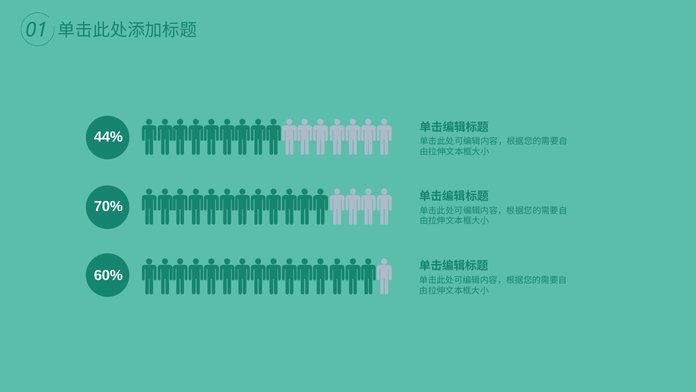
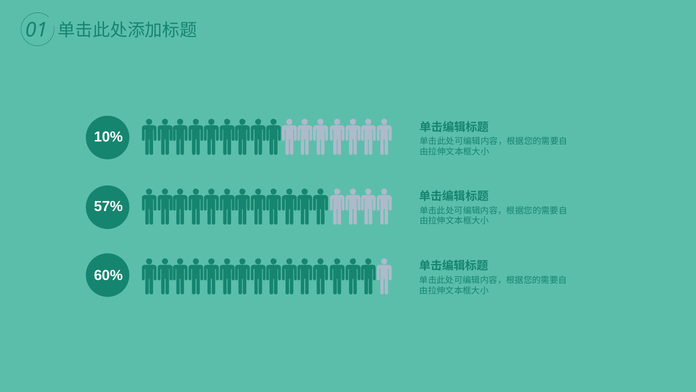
44%: 44% -> 10% (108, 137)
70%: 70% -> 57% (108, 206)
